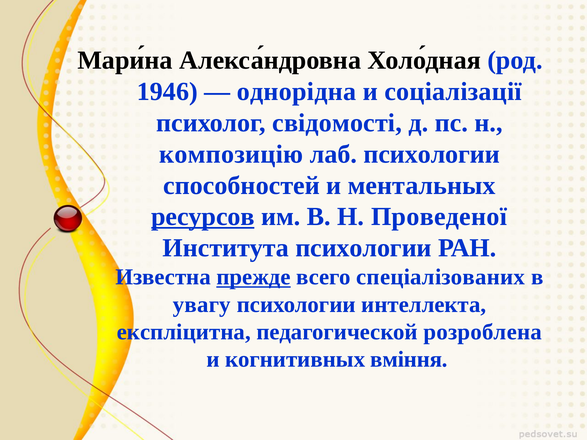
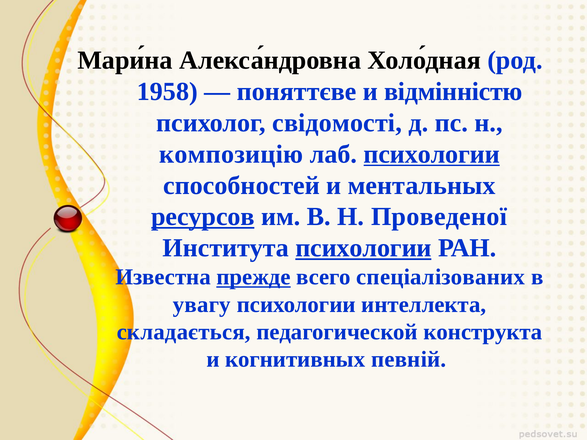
1946: 1946 -> 1958 (167, 92)
однорідна: однорідна -> поняттєве (297, 92)
соціалізації: соціалізації -> відмінністю (453, 92)
психологии underline: none -> present (432, 154)
психологии underline: none -> present (364, 248)
експліцитна: експліцитна -> складається (184, 332)
розроблена: розроблена -> конструкта (483, 332)
вміння: вміння -> певній (409, 360)
